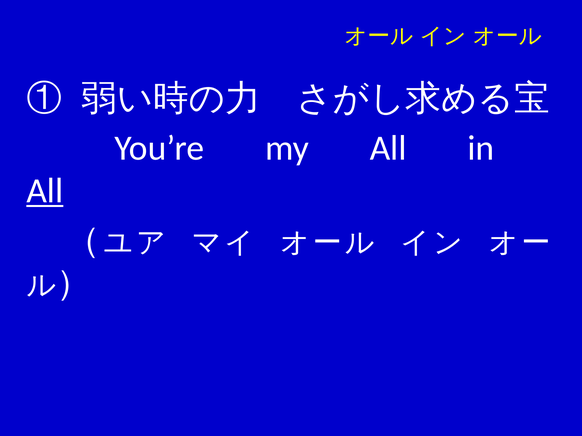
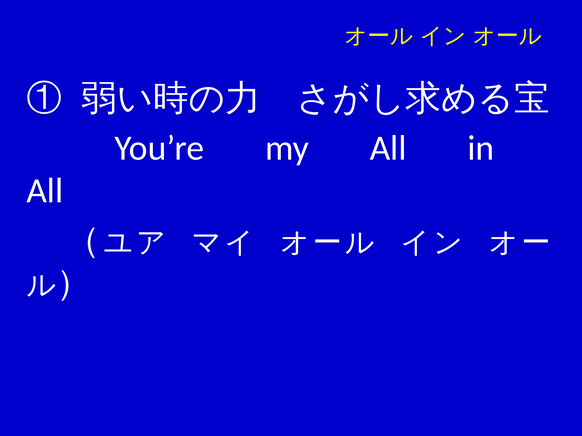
All underline: present -> none (45, 191)
